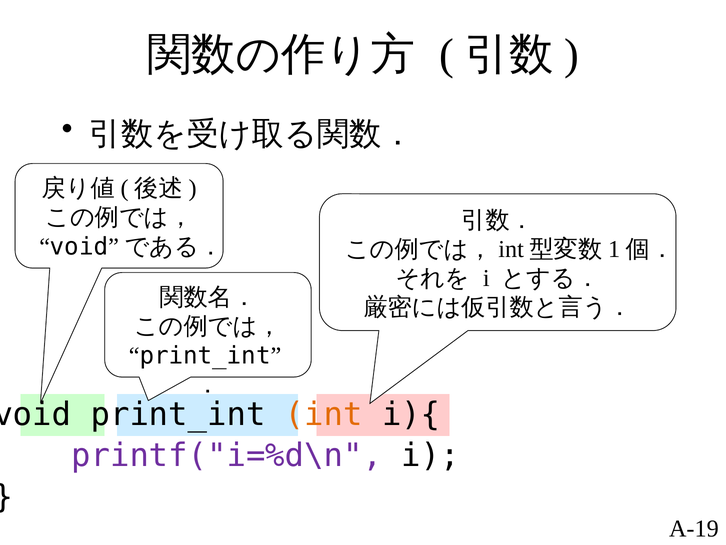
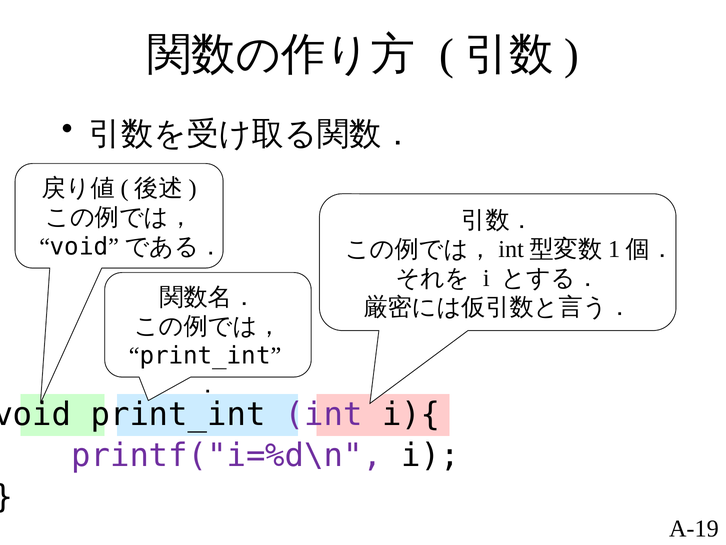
int colour: orange -> purple (324, 414)
